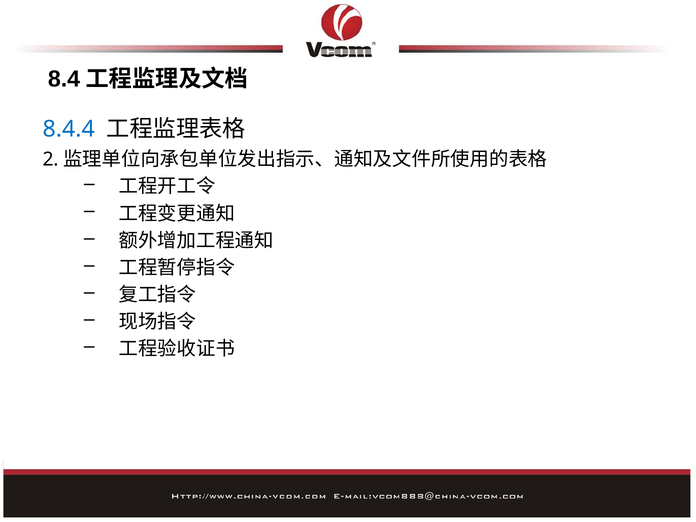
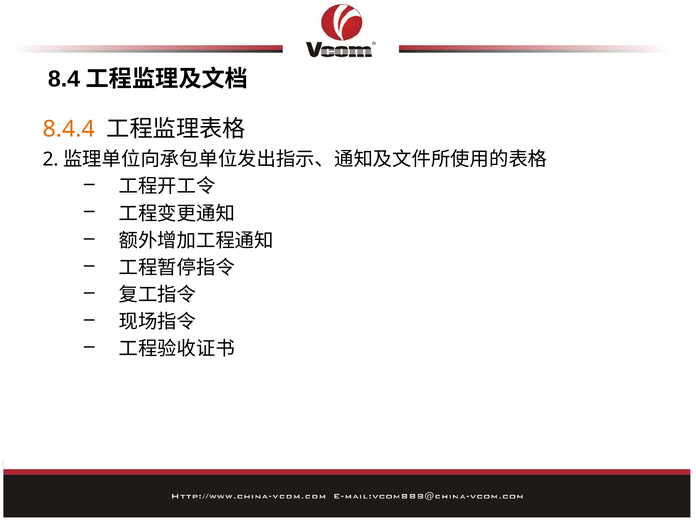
8.4.4 colour: blue -> orange (69, 129)
